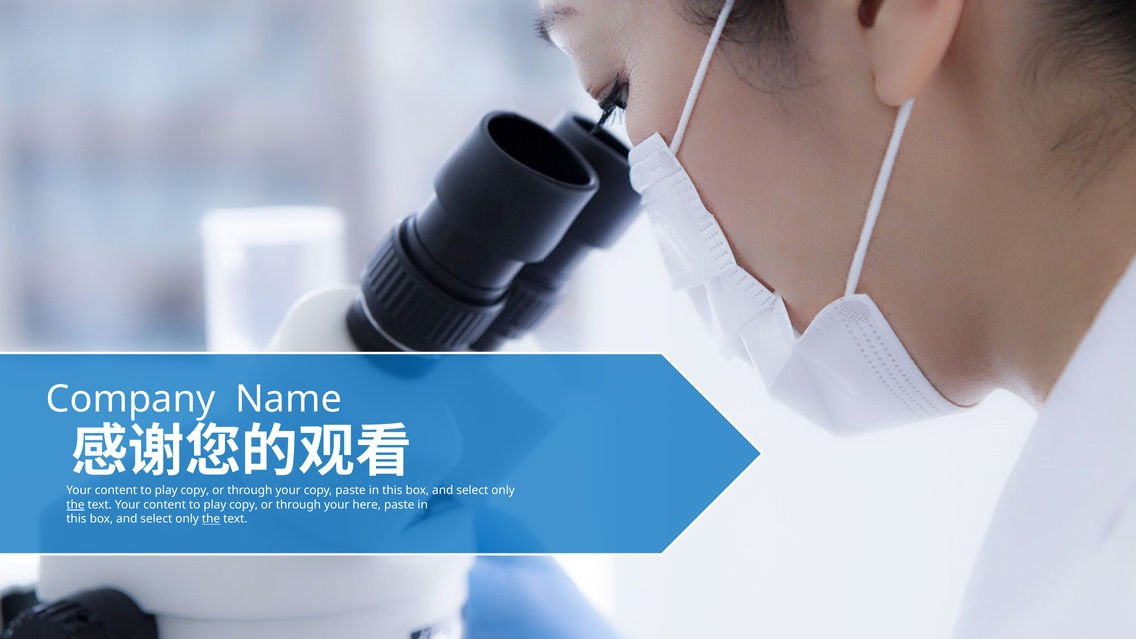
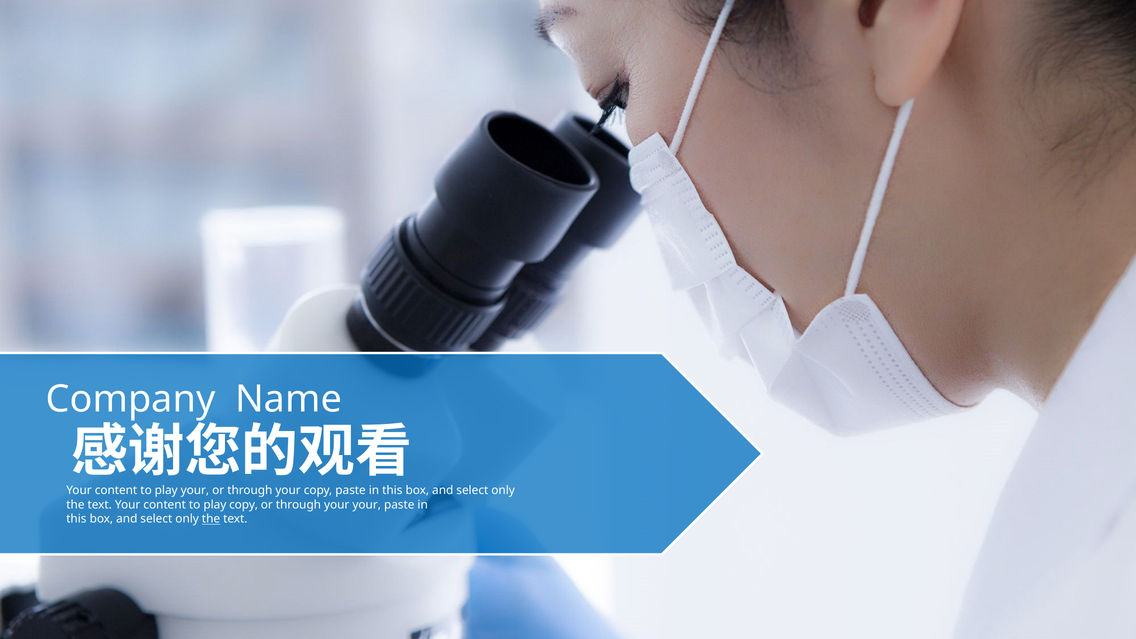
copy: copy -> your (195, 491)
the underline: present -> none (75, 505)
your here: here -> your (367, 505)
